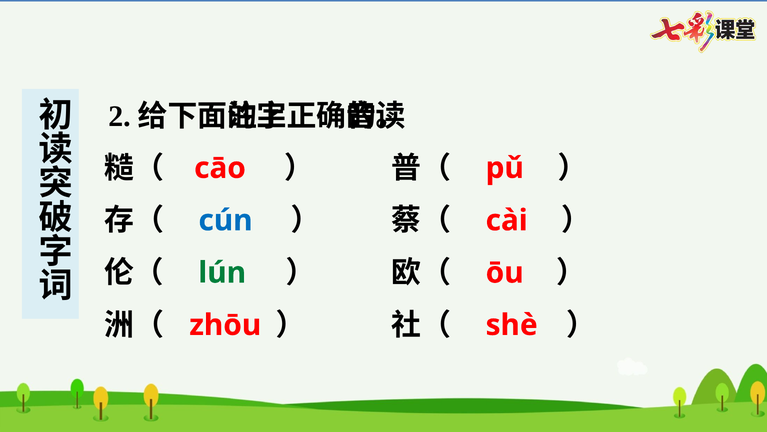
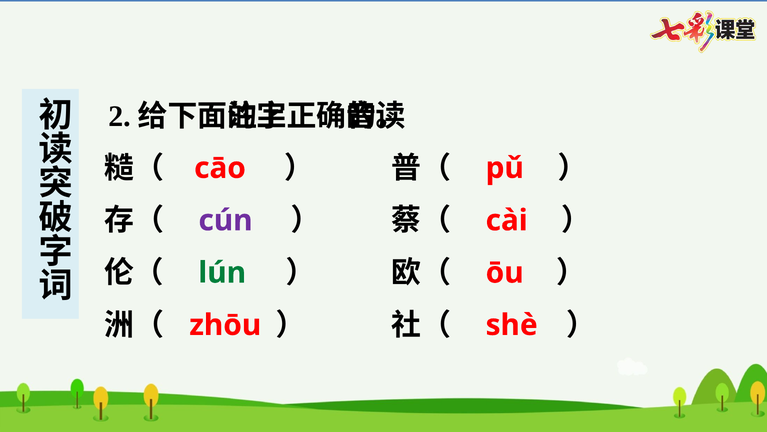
cún colour: blue -> purple (225, 220)
